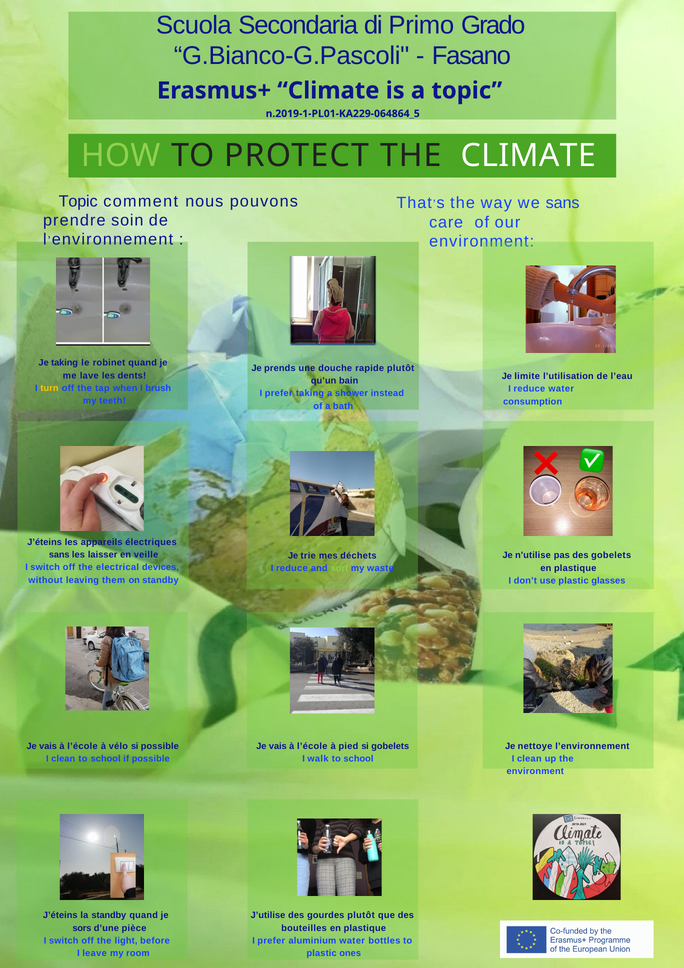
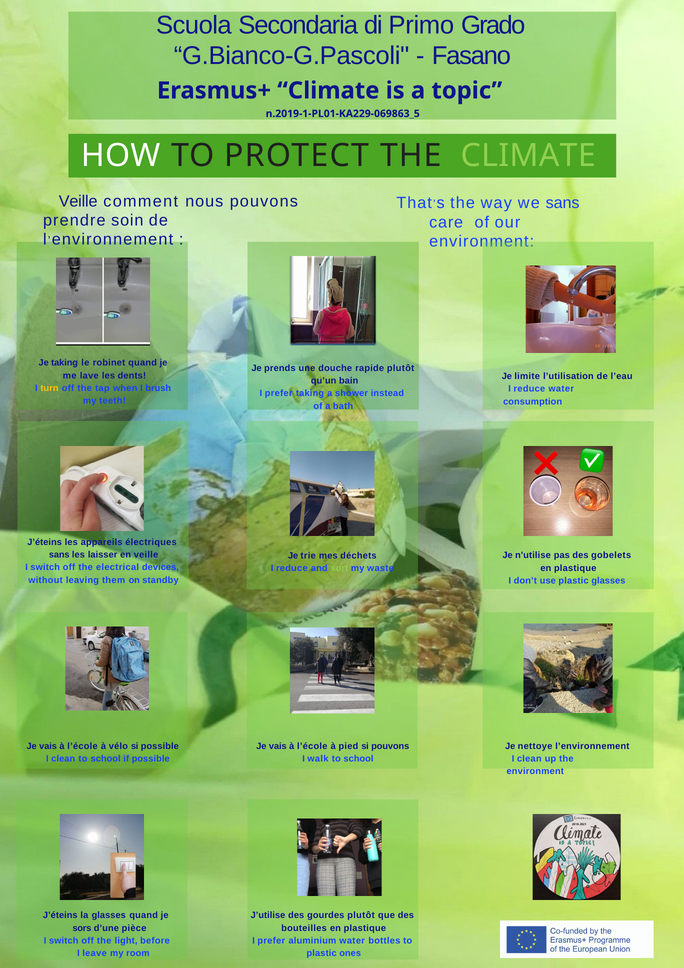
n.2019-1-PL01-KA229-064864_5: n.2019-1-PL01-KA229-064864_5 -> n.2019-1-PL01-KA229-069863_5 (343, 114)
HOW colour: light green -> white (121, 156)
CLIMATE colour: white -> light green (528, 156)
Topic: Topic -> Veille (78, 201)
si gobelets: gobelets -> pouvons (390, 746)
la standby: standby -> glasses (109, 915)
